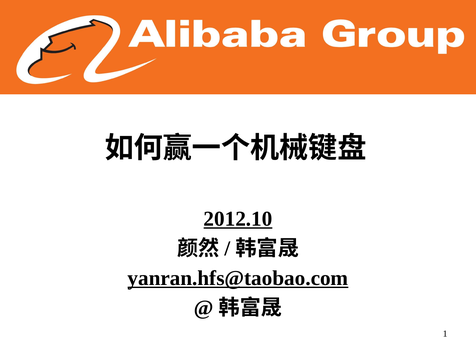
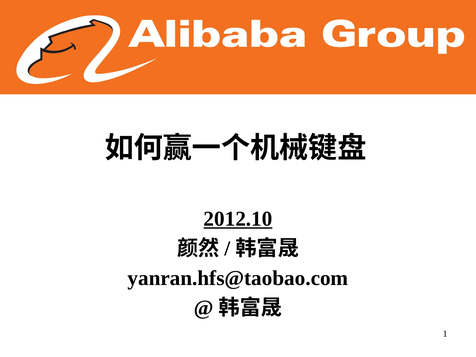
yanran.hfs@taobao.com underline: present -> none (238, 278)
